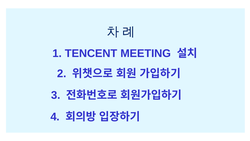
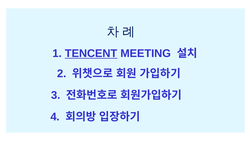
TENCENT underline: none -> present (91, 53)
